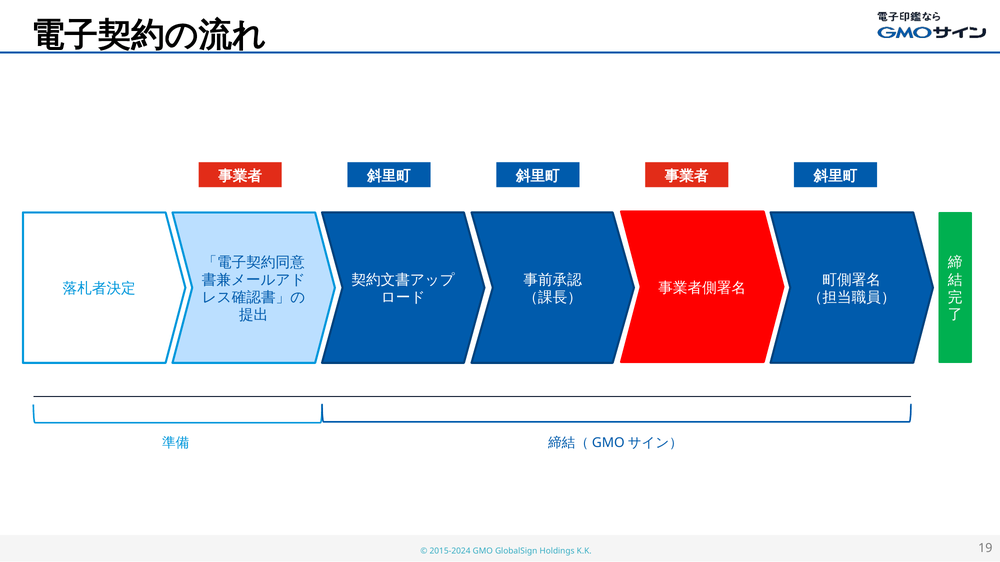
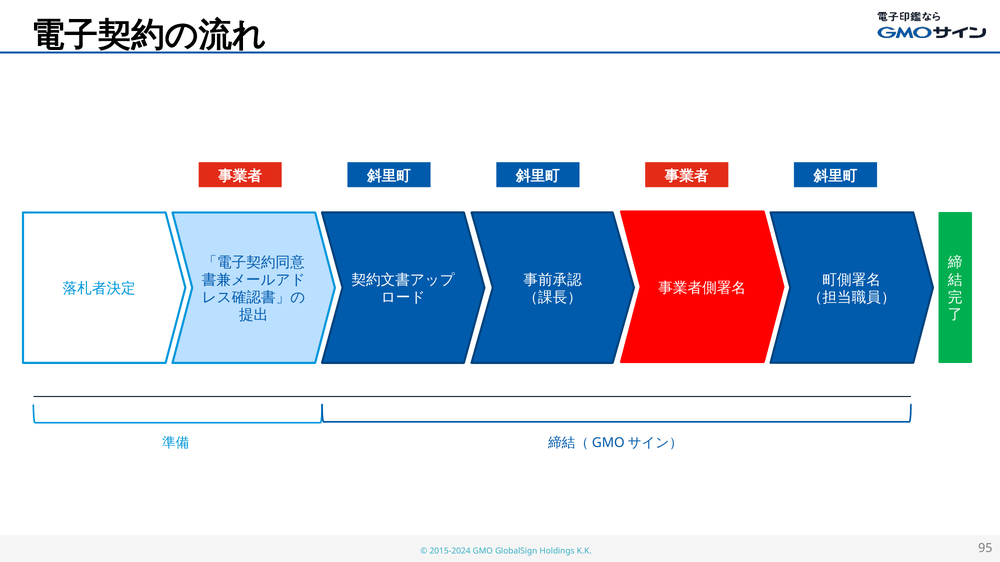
19: 19 -> 95 (985, 549)
